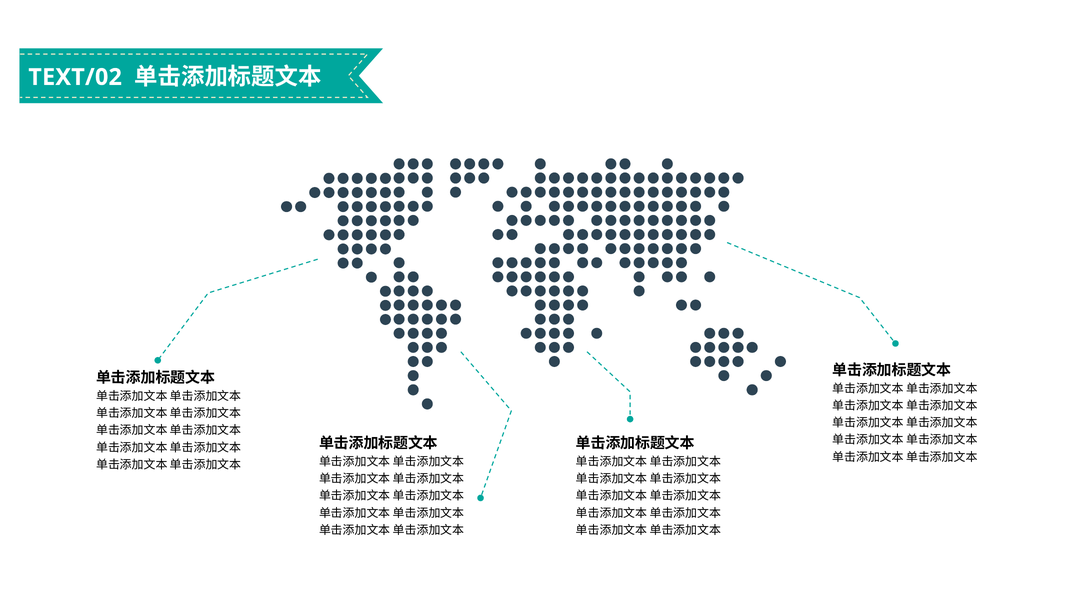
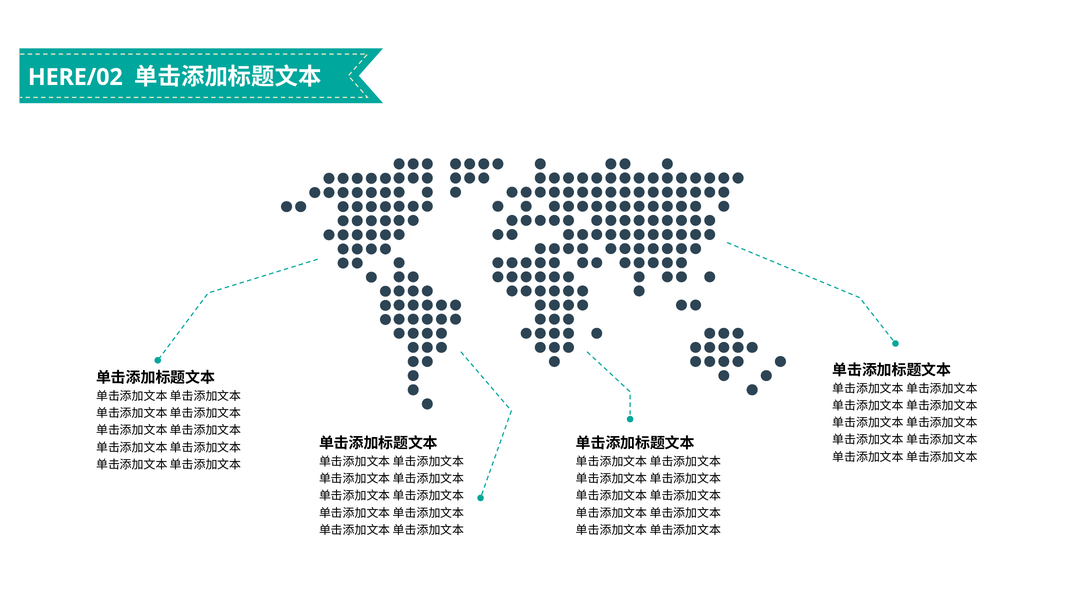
TEXT/02: TEXT/02 -> HERE/02 (75, 77)
